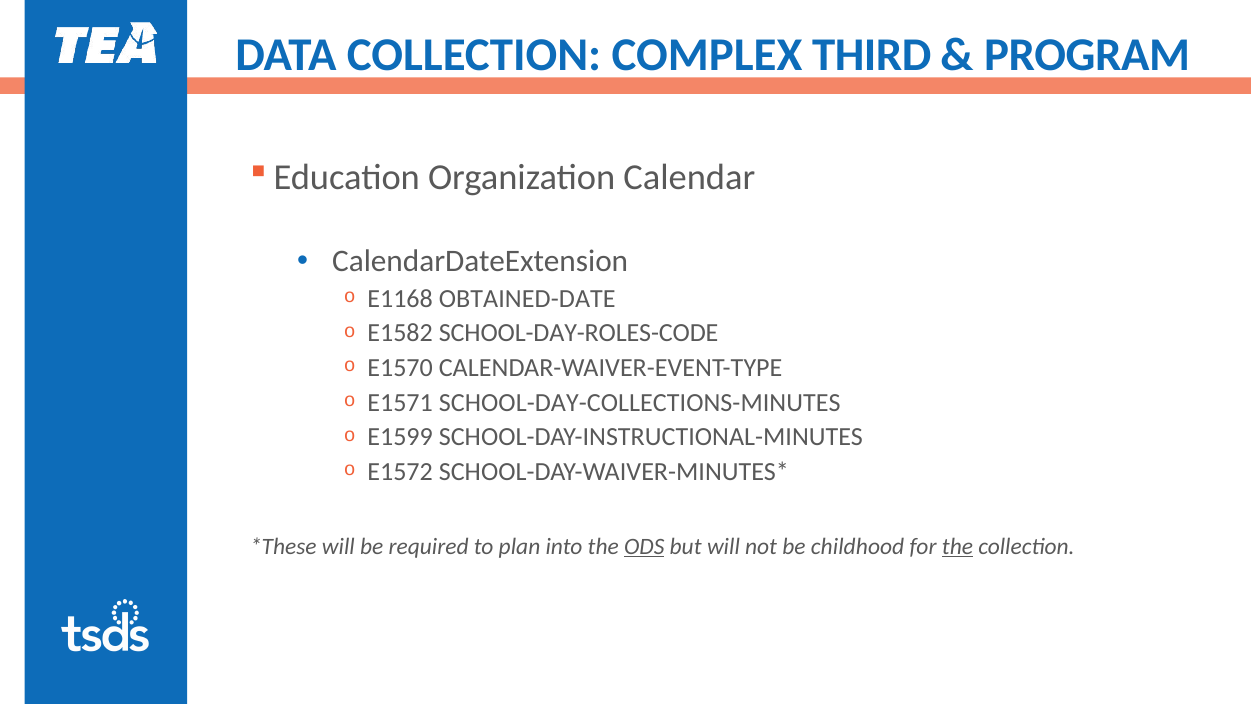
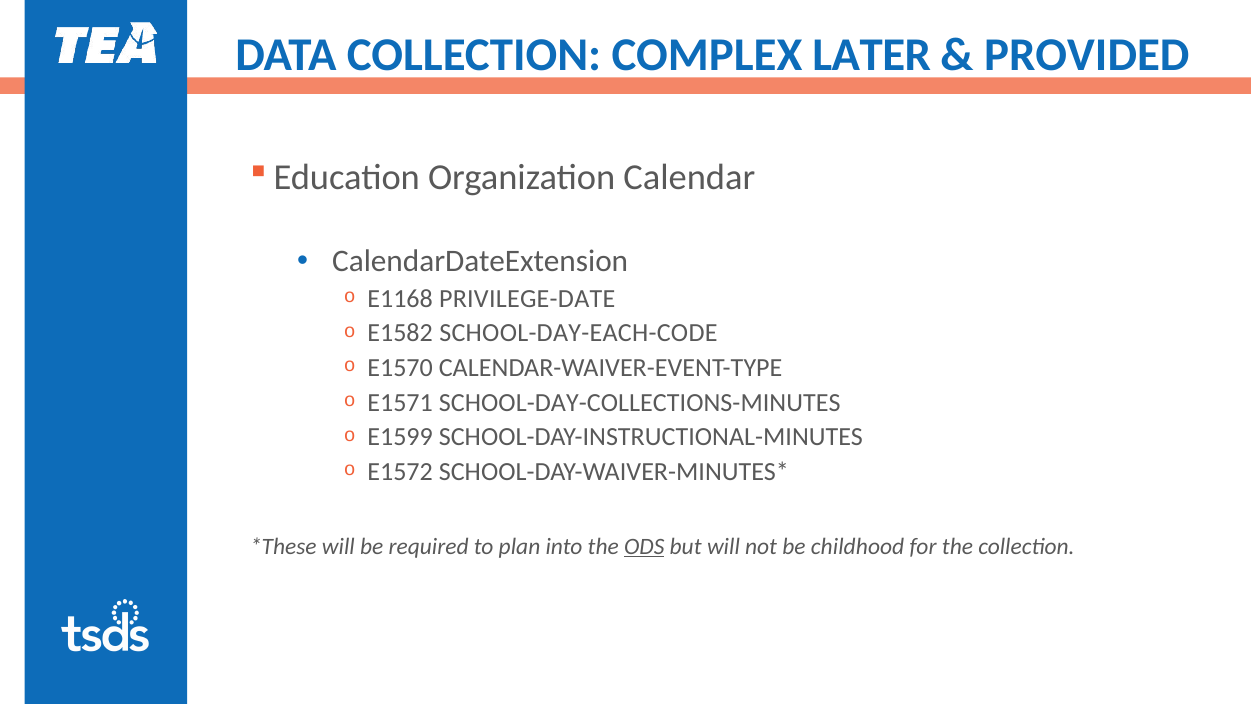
THIRD: THIRD -> LATER (872, 55)
PROGRAM: PROGRAM -> PROVIDED (1087, 55)
OBTAINED-DATE: OBTAINED-DATE -> PRIVILEGE-DATE (527, 298)
SCHOOL-DAY-ROLES-CODE: SCHOOL-DAY-ROLES-CODE -> SCHOOL-DAY-EACH-CODE (578, 333)
the underline: present -> none (957, 546)
